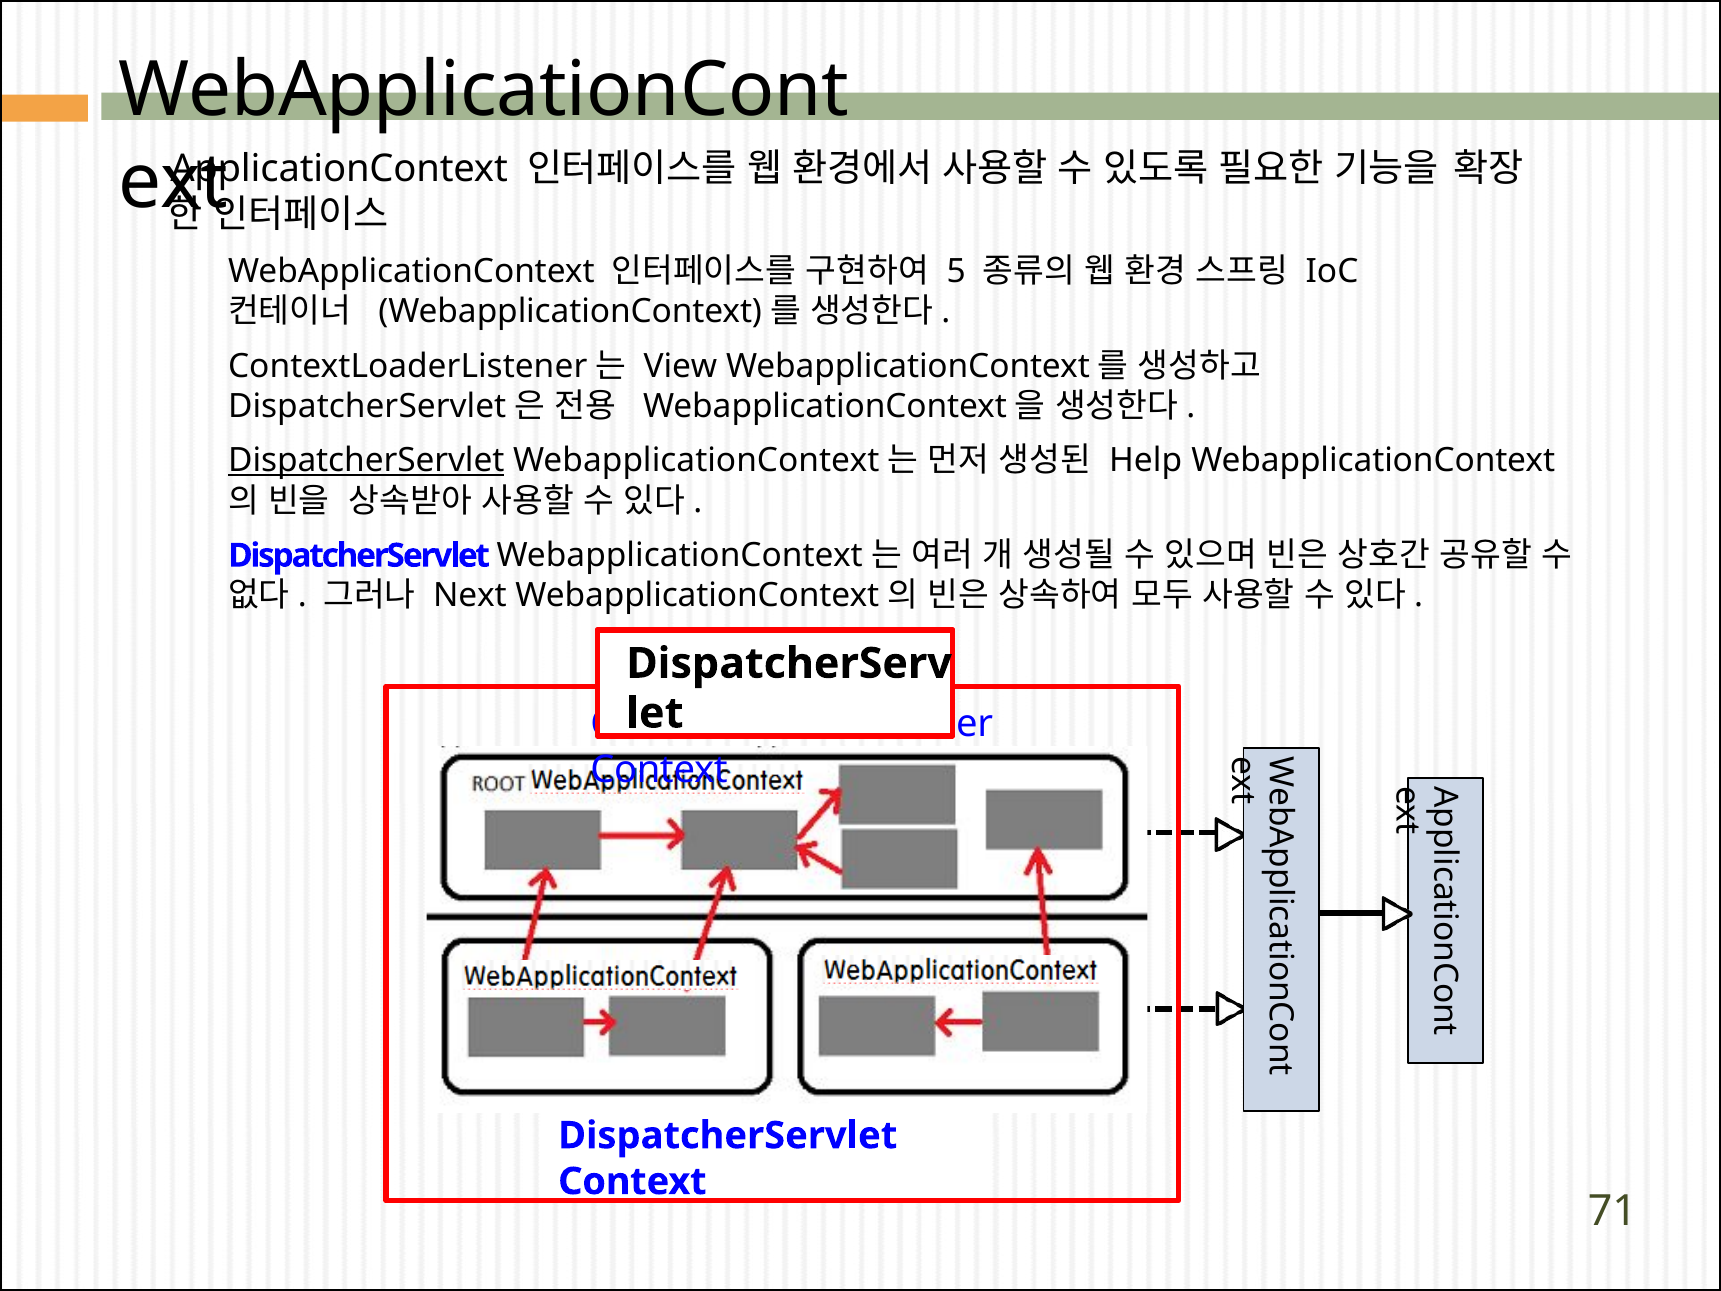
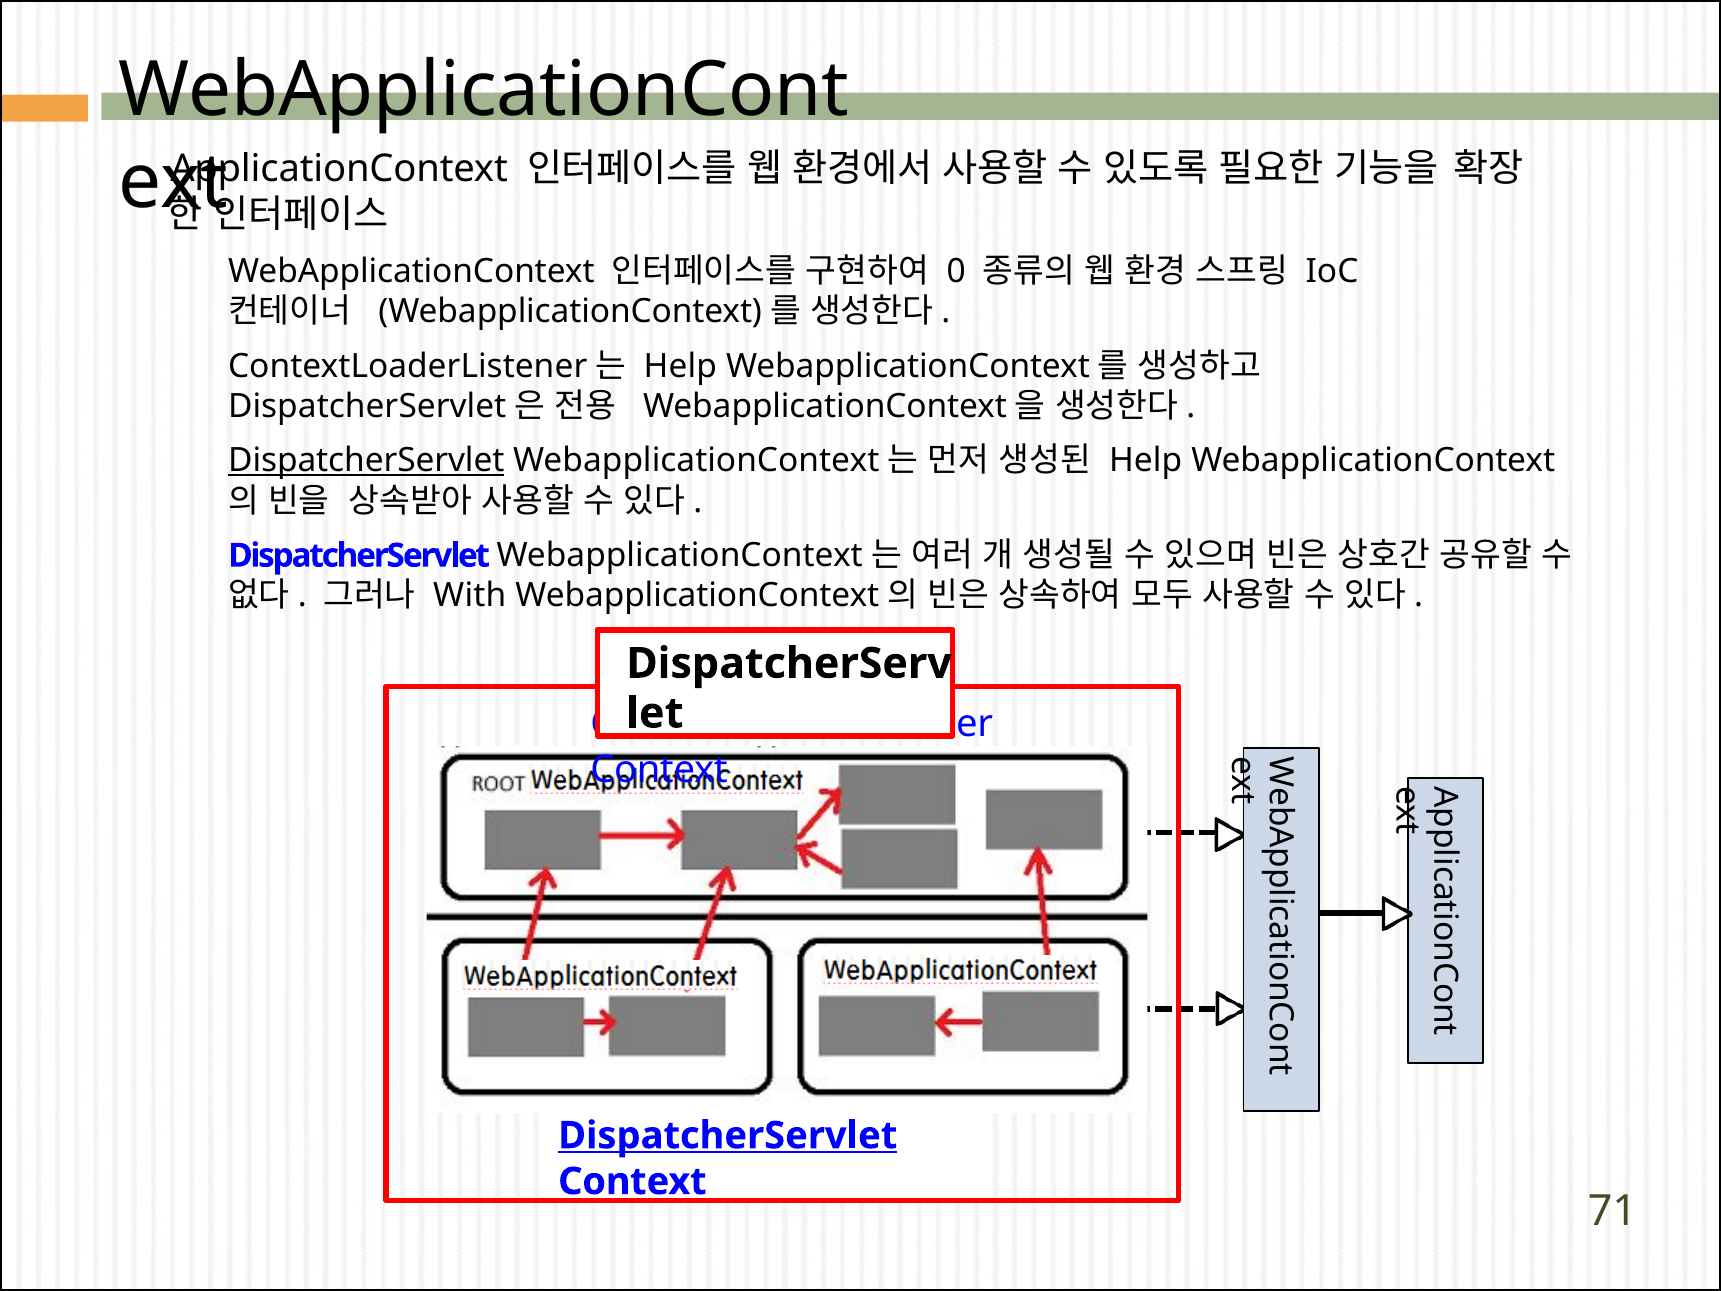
5: 5 -> 0 (956, 271)
View: View -> Help (680, 366)
Next: Next -> With (470, 596)
DispatcherServlet underline: none -> present (728, 1135)
